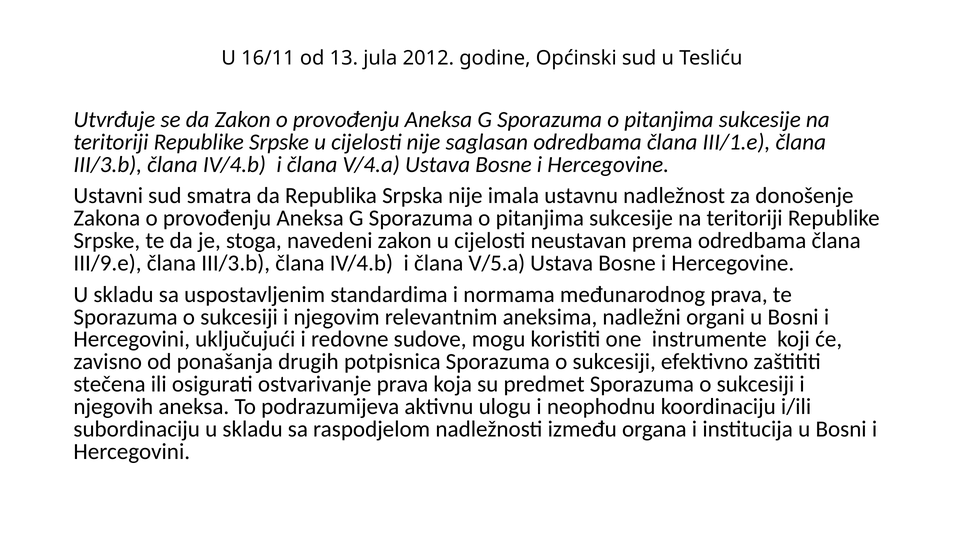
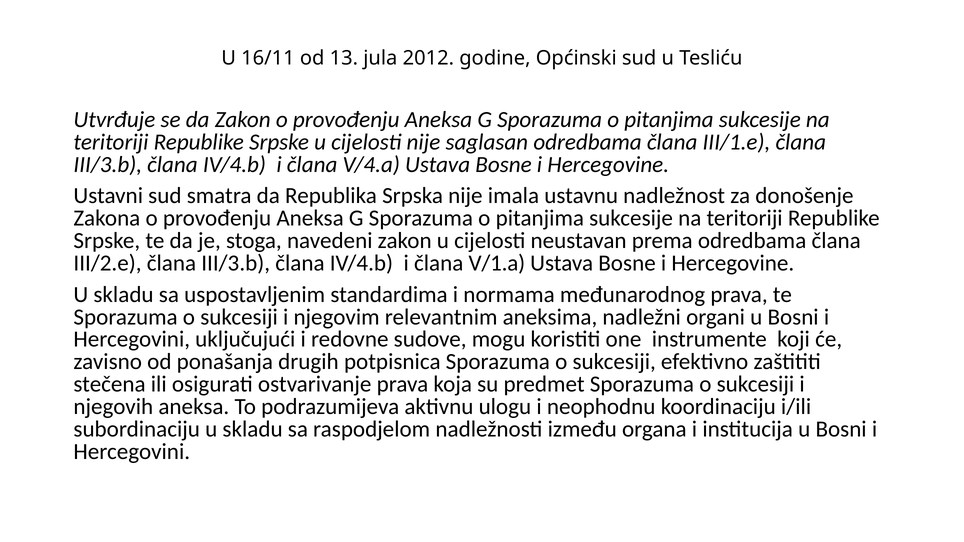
III/9.e: III/9.e -> III/2.e (108, 263)
V/5.a: V/5.a -> V/1.a (497, 263)
